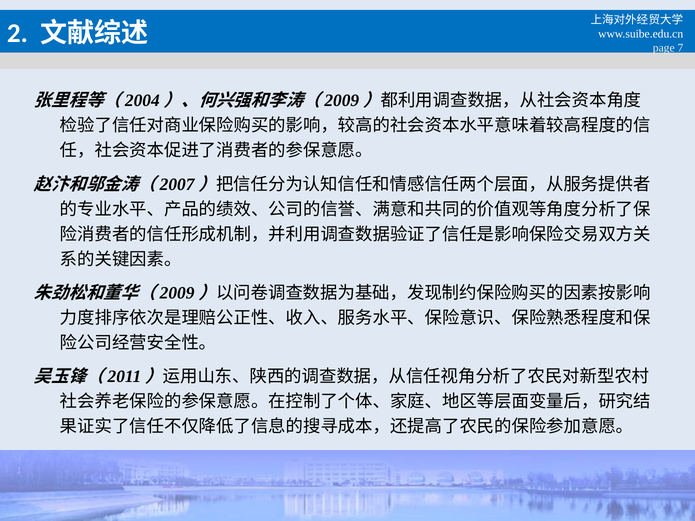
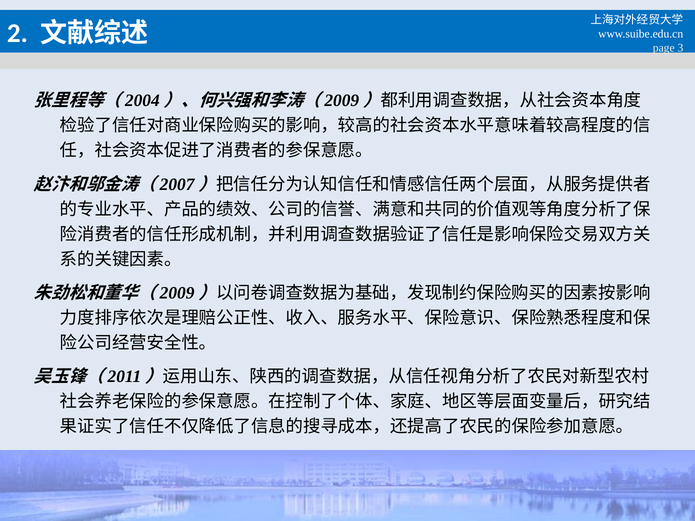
7: 7 -> 3 (680, 48)
